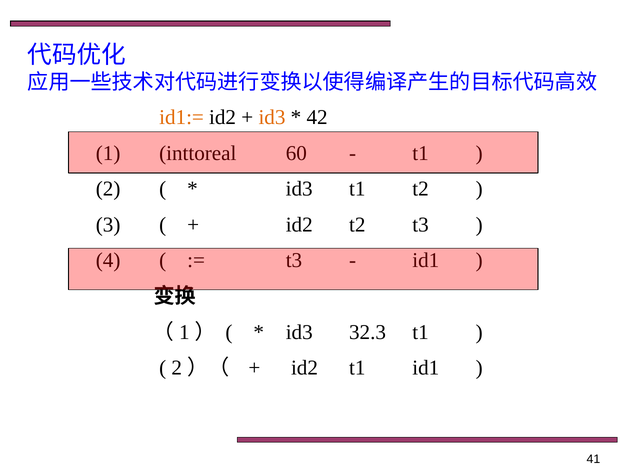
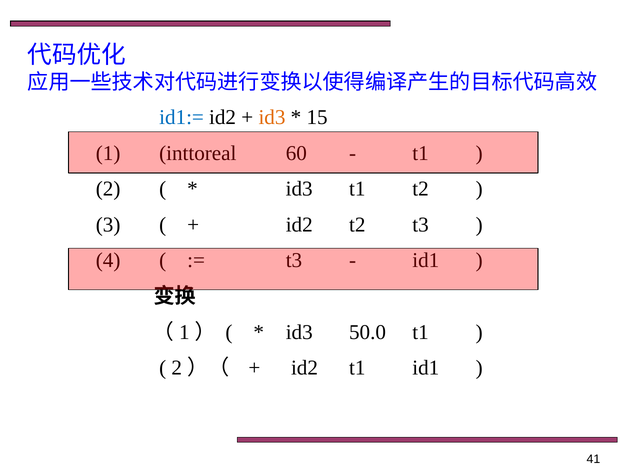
id1:= colour: orange -> blue (182, 117)
42: 42 -> 15 (317, 117)
32.3: 32.3 -> 50.0 (368, 333)
